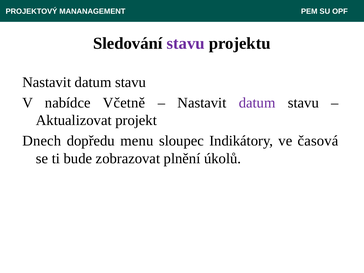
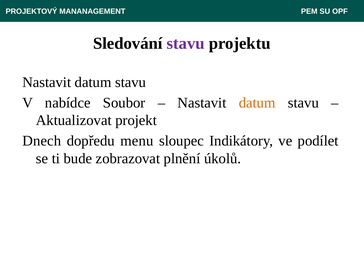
Včetně: Včetně -> Soubor (124, 103)
datum colour: purple -> orange (257, 103)
časová: časová -> podílet (318, 141)
